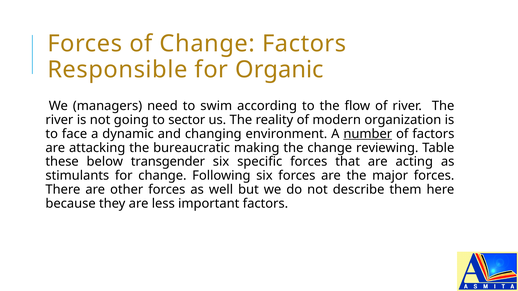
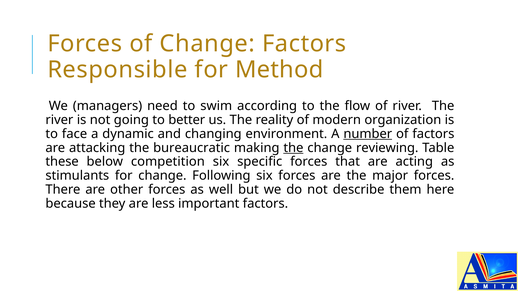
Organic: Organic -> Method (279, 70)
sector: sector -> better (187, 120)
the underline: none -> present (293, 148)
transgender: transgender -> competition (168, 162)
